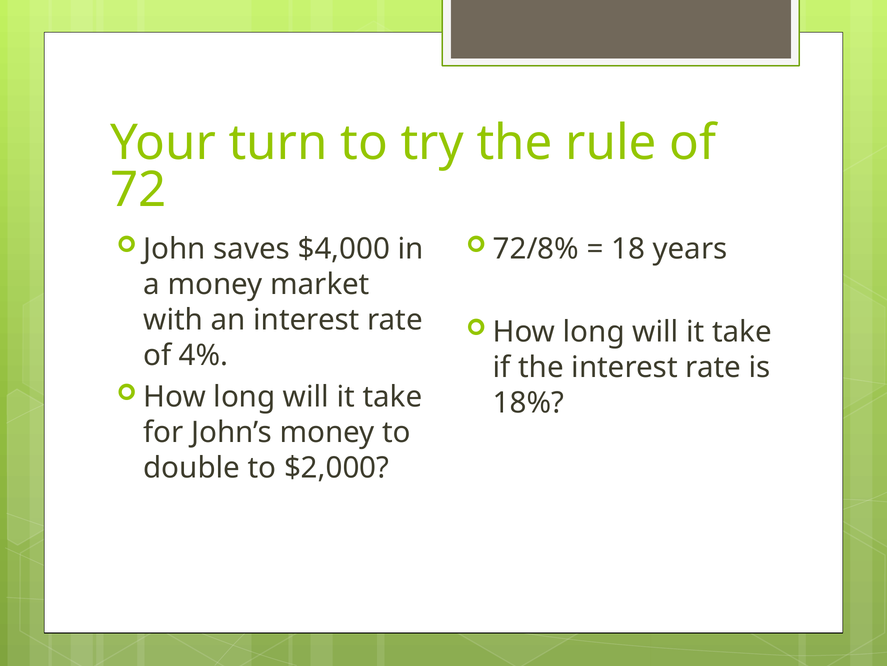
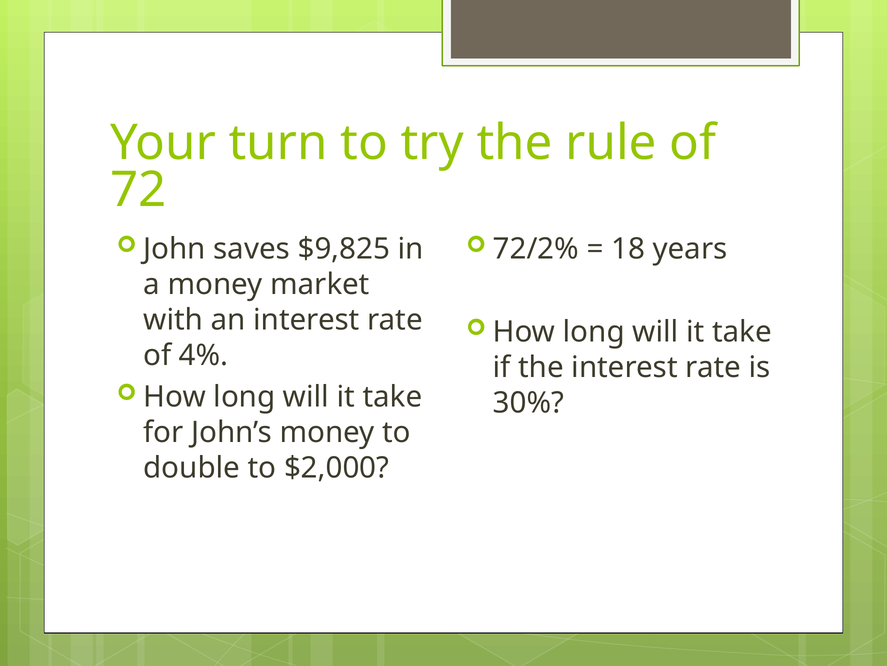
$4,000: $4,000 -> $9,825 (344, 249)
72/8%: 72/8% -> 72/2% (536, 249)
18%: 18% -> 30% (528, 402)
